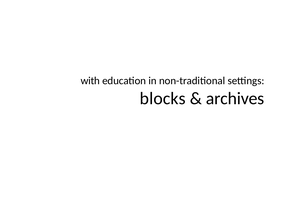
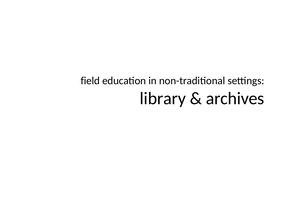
with: with -> field (90, 81)
blocks: blocks -> library (163, 98)
